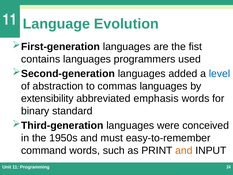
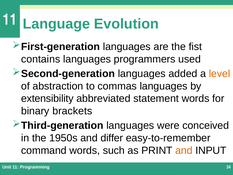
level colour: blue -> orange (220, 74)
emphasis: emphasis -> statement (156, 98)
standard: standard -> brackets (72, 111)
must: must -> differ (112, 138)
